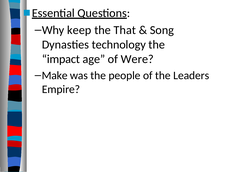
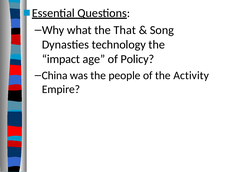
keep: keep -> what (79, 30)
Were: Were -> Policy (137, 59)
Make: Make -> China (55, 75)
Leaders: Leaders -> Activity (191, 75)
